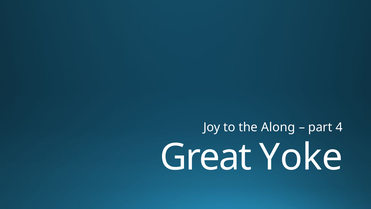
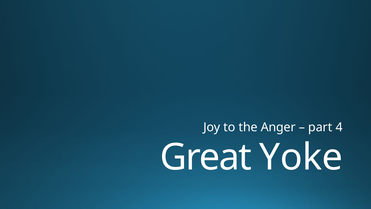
Along: Along -> Anger (278, 127)
